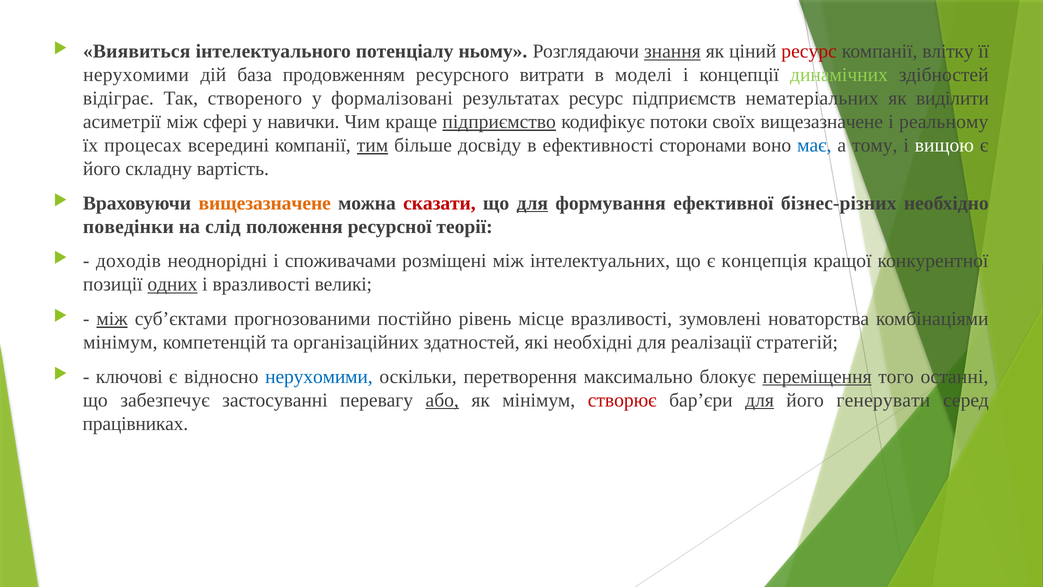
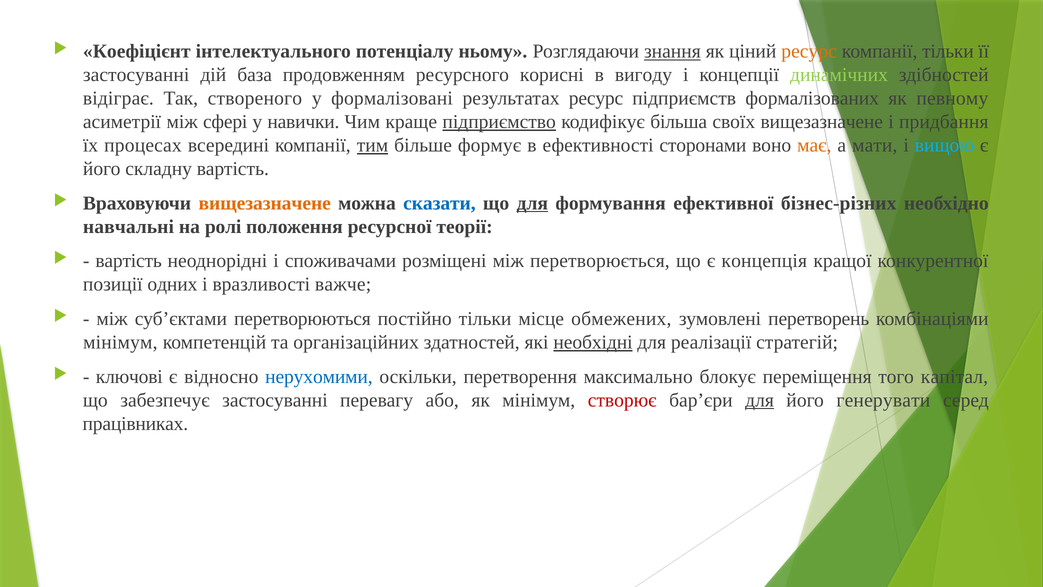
Виявиться: Виявиться -> Коефіцієнт (137, 51)
ресурс colour: red -> orange (809, 51)
компанії влітку: влітку -> тільки (948, 51)
нерухомими: нерухомими -> застосуванні (136, 75)
витрати: витрати -> корисні (552, 75)
моделі: моделі -> вигоду (643, 75)
нематеріальних: нематеріальних -> формалізованих (812, 98)
виділити: виділити -> певному (952, 98)
потоки: потоки -> більша (679, 122)
реальному: реальному -> придбання (944, 122)
досвіду: досвіду -> формує (490, 145)
має colour: blue -> orange (814, 145)
тому: тому -> мати (875, 145)
вищою colour: white -> light blue (944, 145)
сказати colour: red -> blue (439, 203)
поведінки: поведінки -> навчальні (128, 227)
слід: слід -> ролі (223, 227)
доходів: доходів -> вартість (129, 261)
інтелектуальних: інтелектуальних -> перетворюється (600, 261)
одних underline: present -> none (172, 284)
великі: великі -> важче (343, 284)
між underline: present -> none (112, 319)
прогнозованими: прогнозованими -> перетворюються (302, 319)
постійно рівень: рівень -> тільки (485, 319)
місце вразливості: вразливості -> обмежених (621, 319)
новаторства: новаторства -> перетворень (819, 319)
необхідні underline: none -> present (593, 342)
переміщення underline: present -> none (817, 377)
останні: останні -> капітал (954, 377)
або underline: present -> none (442, 400)
